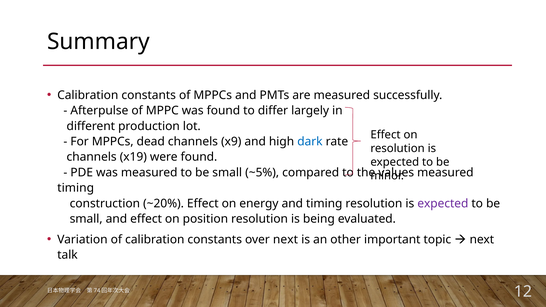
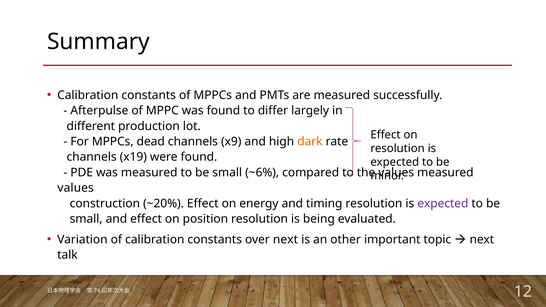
dark colour: blue -> orange (310, 142)
~5%: ~5% -> ~6% (262, 173)
timing: timing -> values (76, 188)
